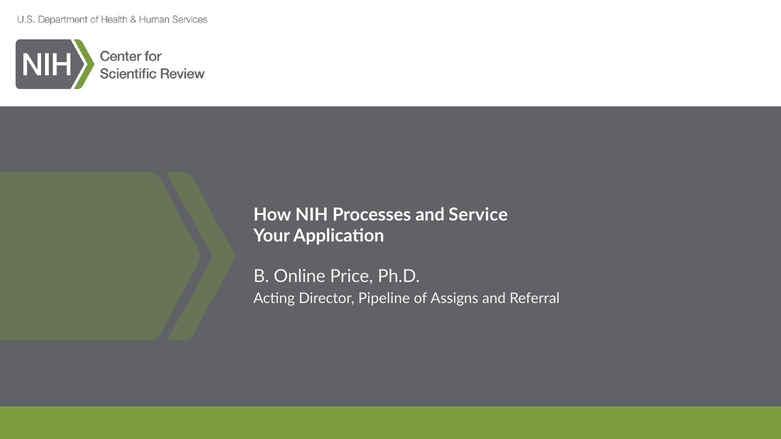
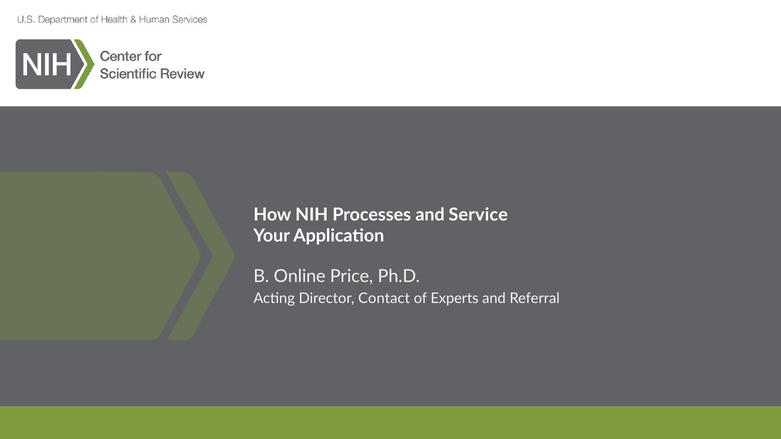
Pipeline: Pipeline -> Contact (384, 299)
Assigns: Assigns -> Experts (455, 299)
